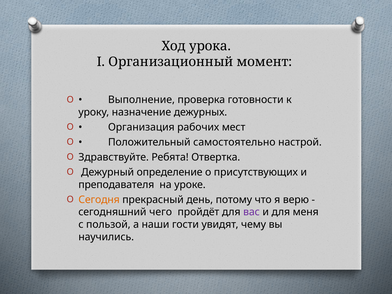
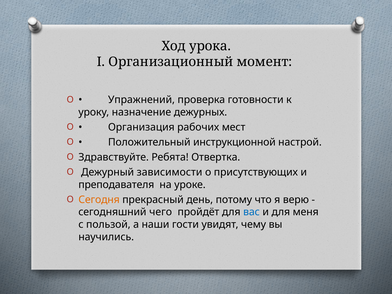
Выполнение: Выполнение -> Упражнений (141, 100)
самостоятельно: самостоятельно -> инструкционной (234, 142)
определение: определение -> зависимости (170, 172)
вас colour: purple -> blue (251, 212)
